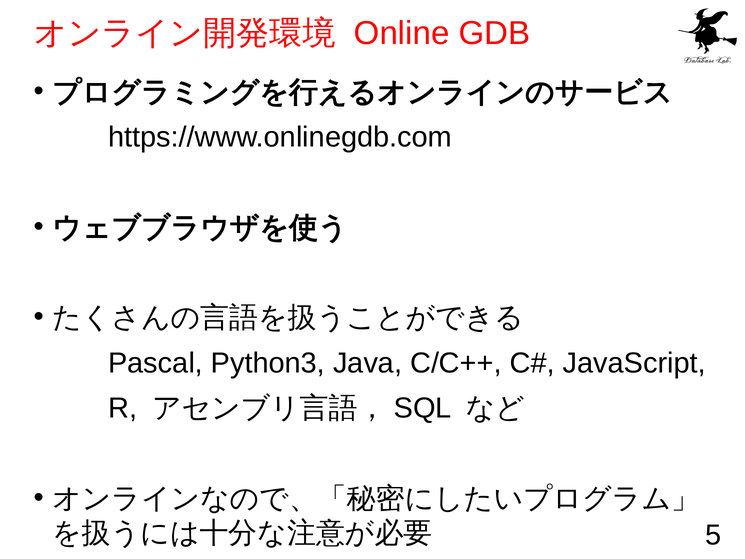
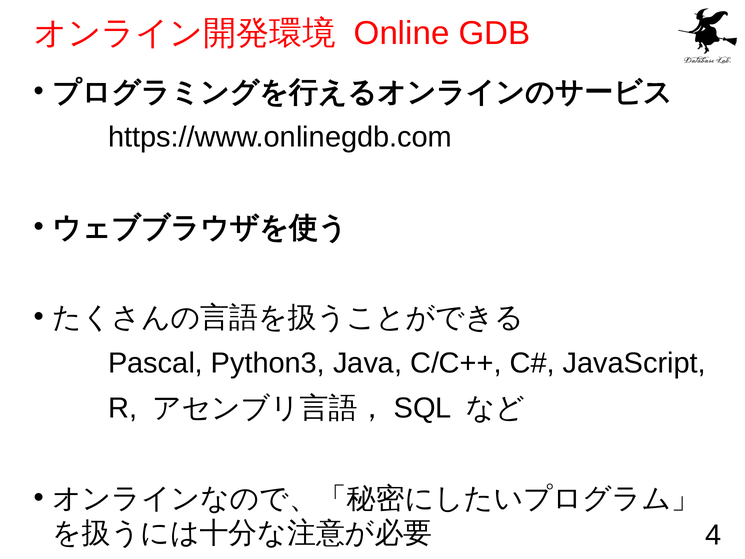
5: 5 -> 4 (713, 535)
